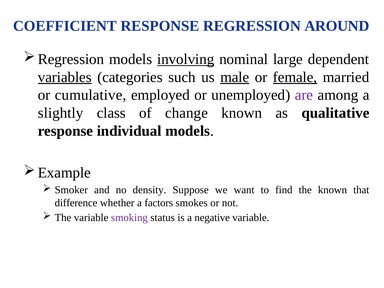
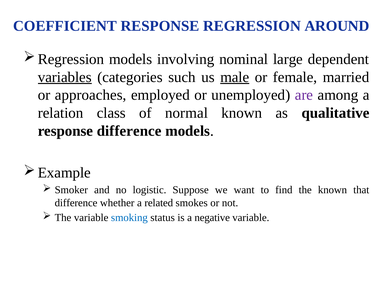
involving underline: present -> none (186, 59)
female underline: present -> none (295, 77)
cumulative: cumulative -> approaches (91, 95)
slightly: slightly -> relation (61, 113)
change: change -> normal (187, 113)
response individual: individual -> difference (129, 131)
density: density -> logistic (150, 190)
factors: factors -> related (159, 203)
smoking colour: purple -> blue (129, 218)
